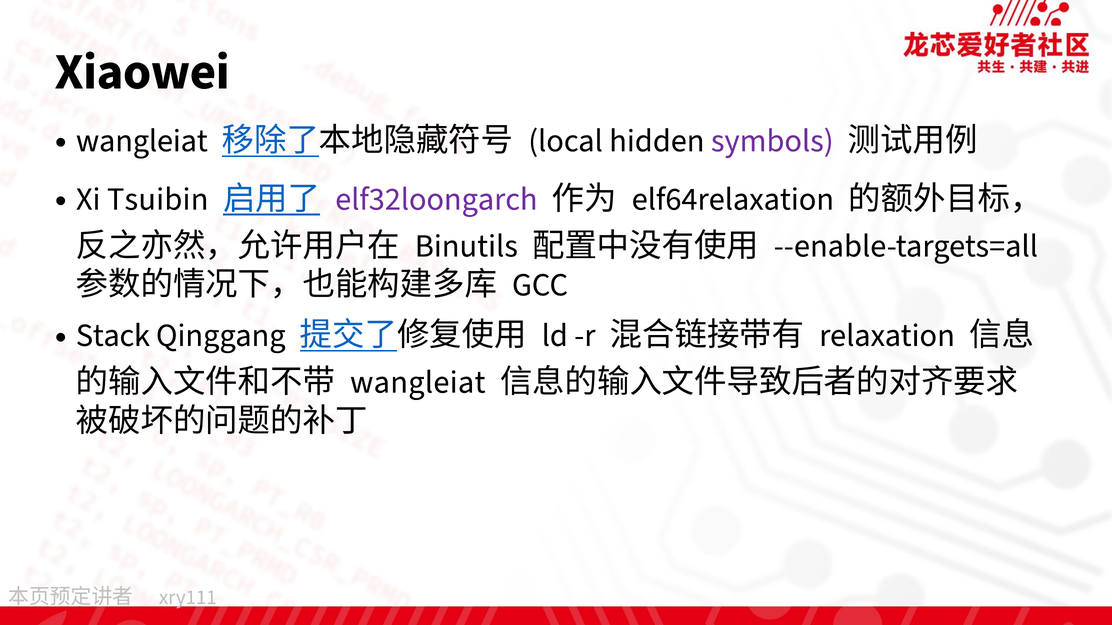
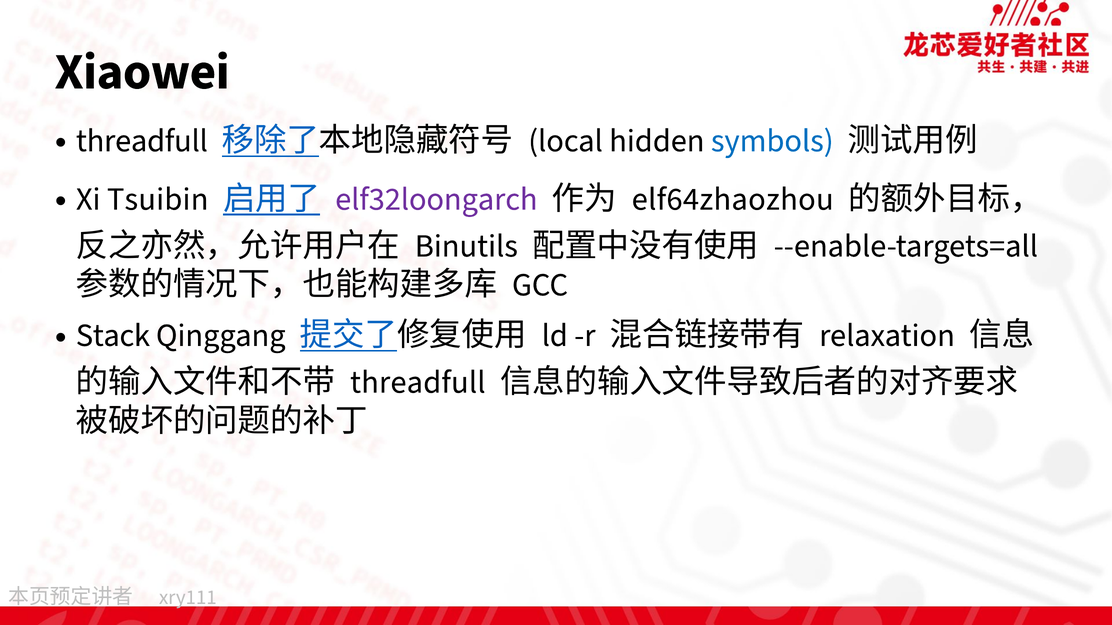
wangleiat: wangleiat -> threadfull (142, 141)
symbols colour: purple -> blue (772, 141)
elf64relaxation: elf64relaxation -> elf64zhaozhou (733, 199)
wangleiat: wangleiat -> threadfull (418, 382)
